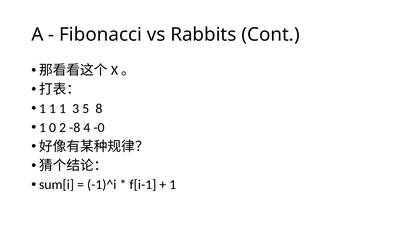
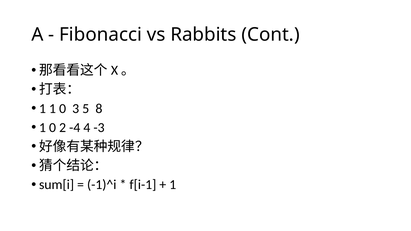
1 1 1: 1 -> 0 (63, 109)
-8: -8 -> -4 (75, 128)
-0: -0 -> -3 (99, 128)
